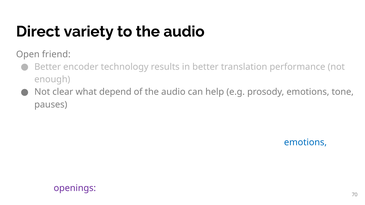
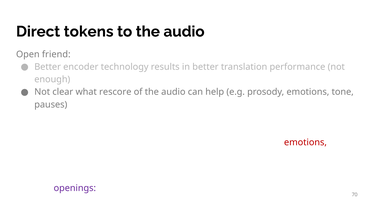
variety: variety -> tokens (89, 32)
depend: depend -> rescore (115, 92)
emotions colour: blue -> red (305, 142)
